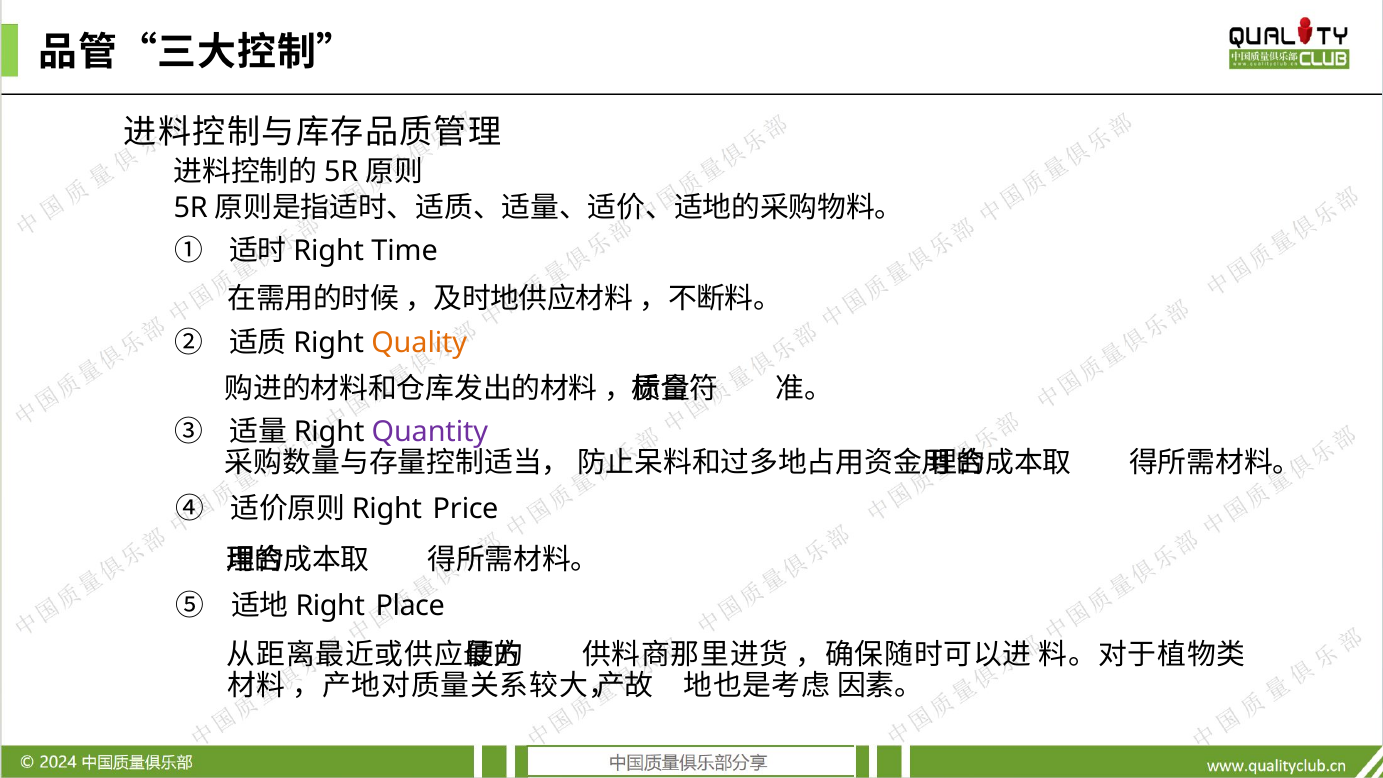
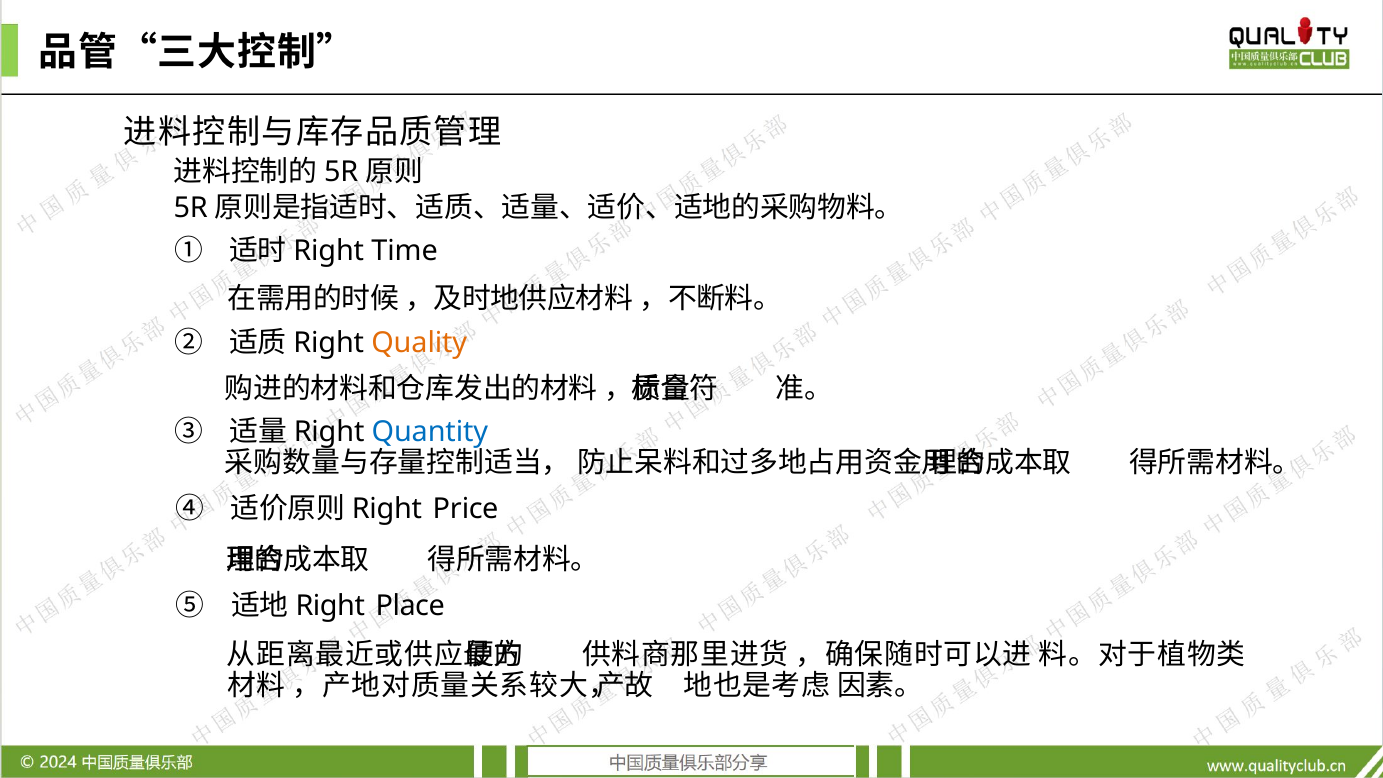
Quantity colour: purple -> blue (430, 432)
